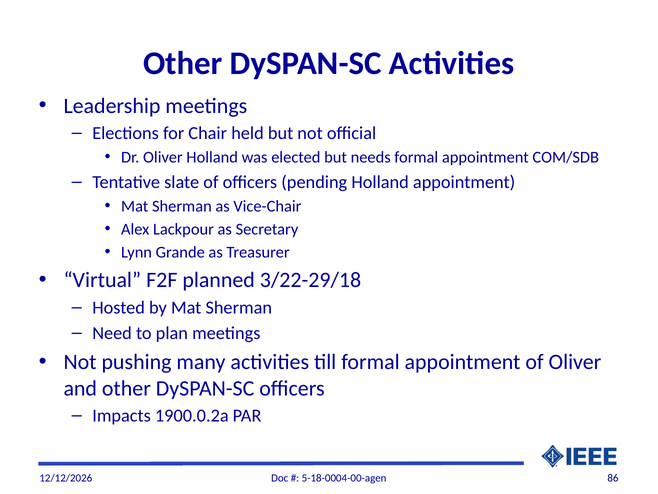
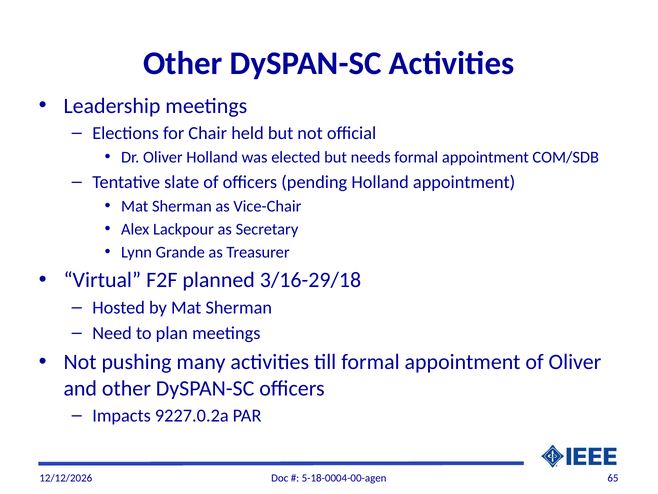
3/22-29/18: 3/22-29/18 -> 3/16-29/18 (310, 280)
1900.0.2a: 1900.0.2a -> 9227.0.2a (192, 415)
86: 86 -> 65 (613, 478)
